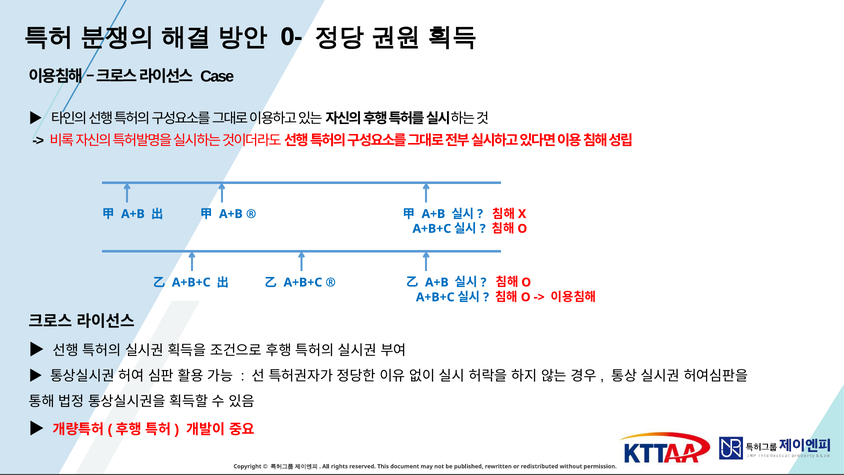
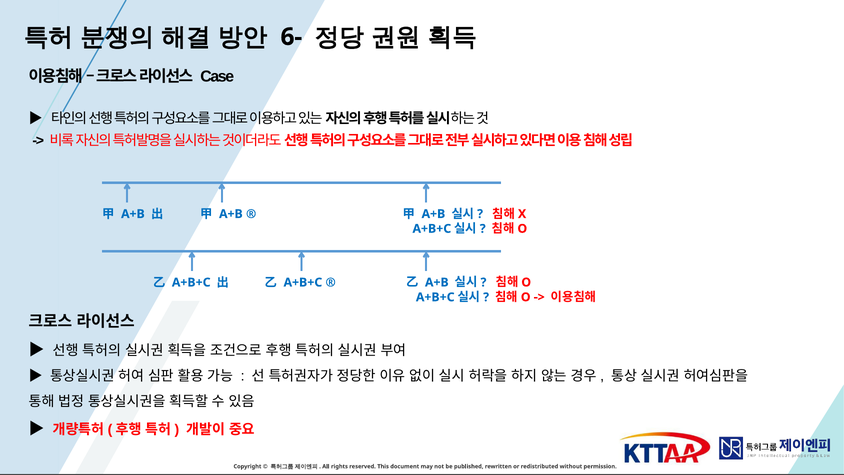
0-: 0- -> 6- (291, 37)
